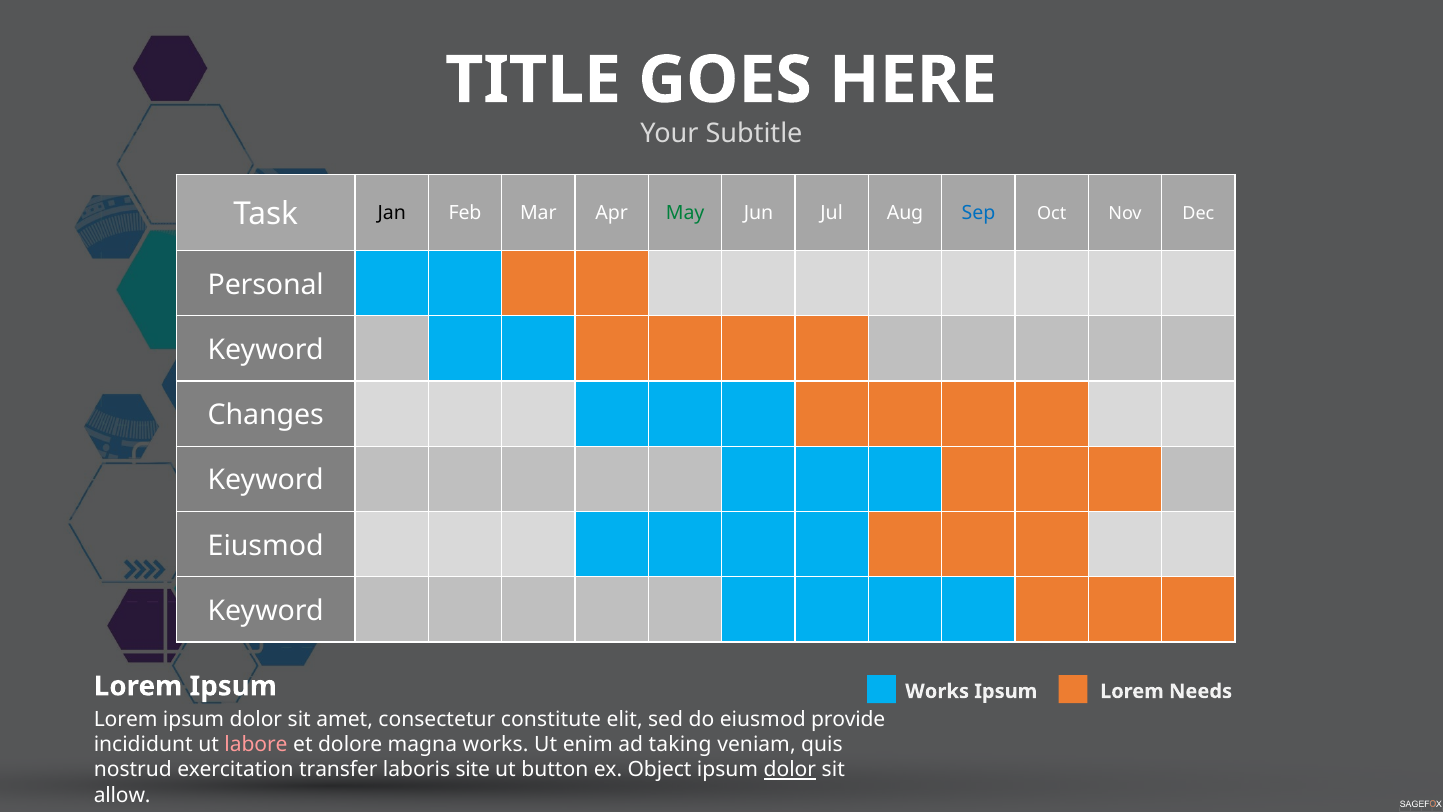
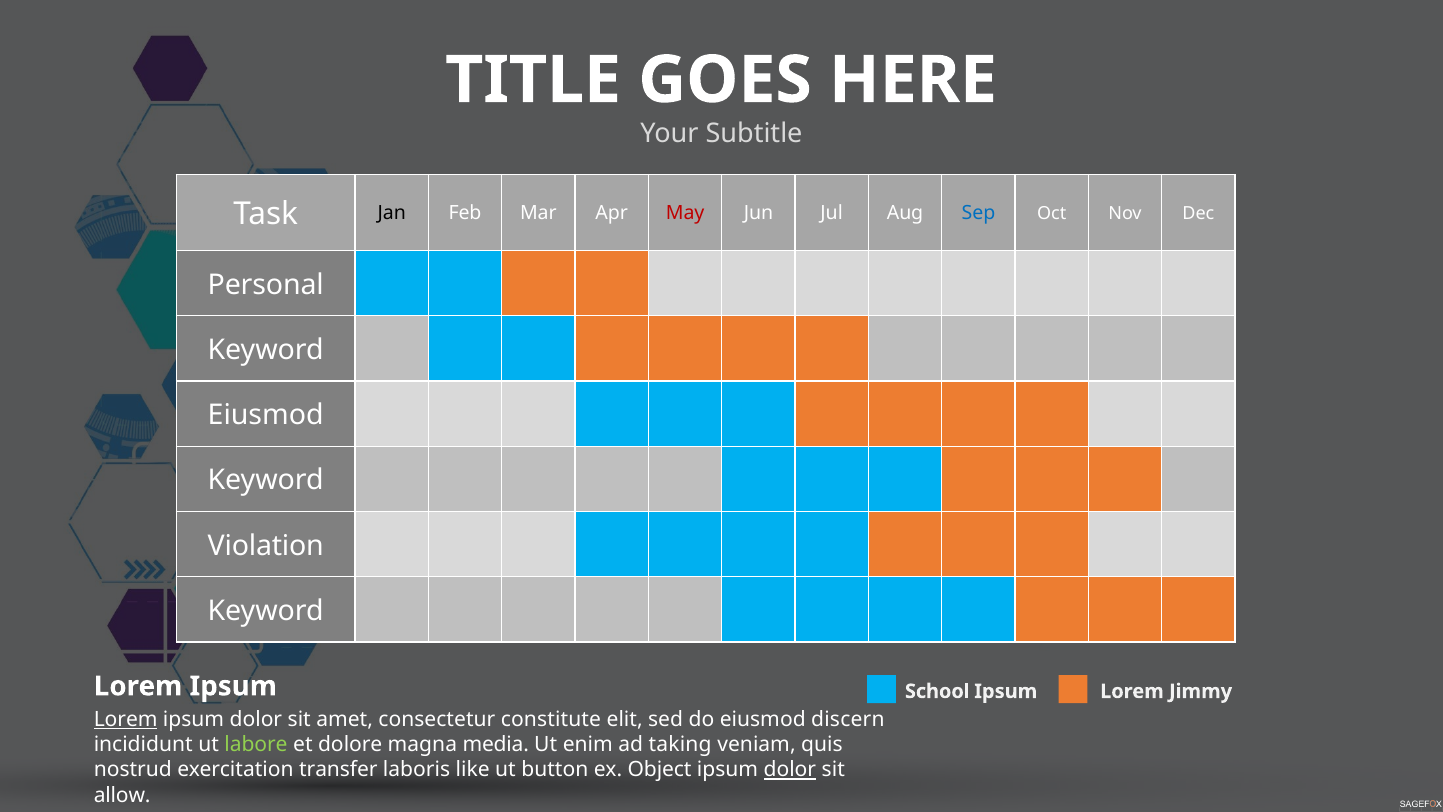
May colour: green -> red (685, 213)
Changes: Changes -> Eiusmod (266, 415)
Eiusmod: Eiusmod -> Violation (266, 545)
Works: Works -> School (937, 691)
Needs: Needs -> Jimmy (1201, 691)
Lorem underline: none -> present (126, 719)
provide: provide -> discern (848, 719)
labore colour: pink -> light green (256, 744)
magna works: works -> media (496, 744)
site: site -> like (473, 770)
